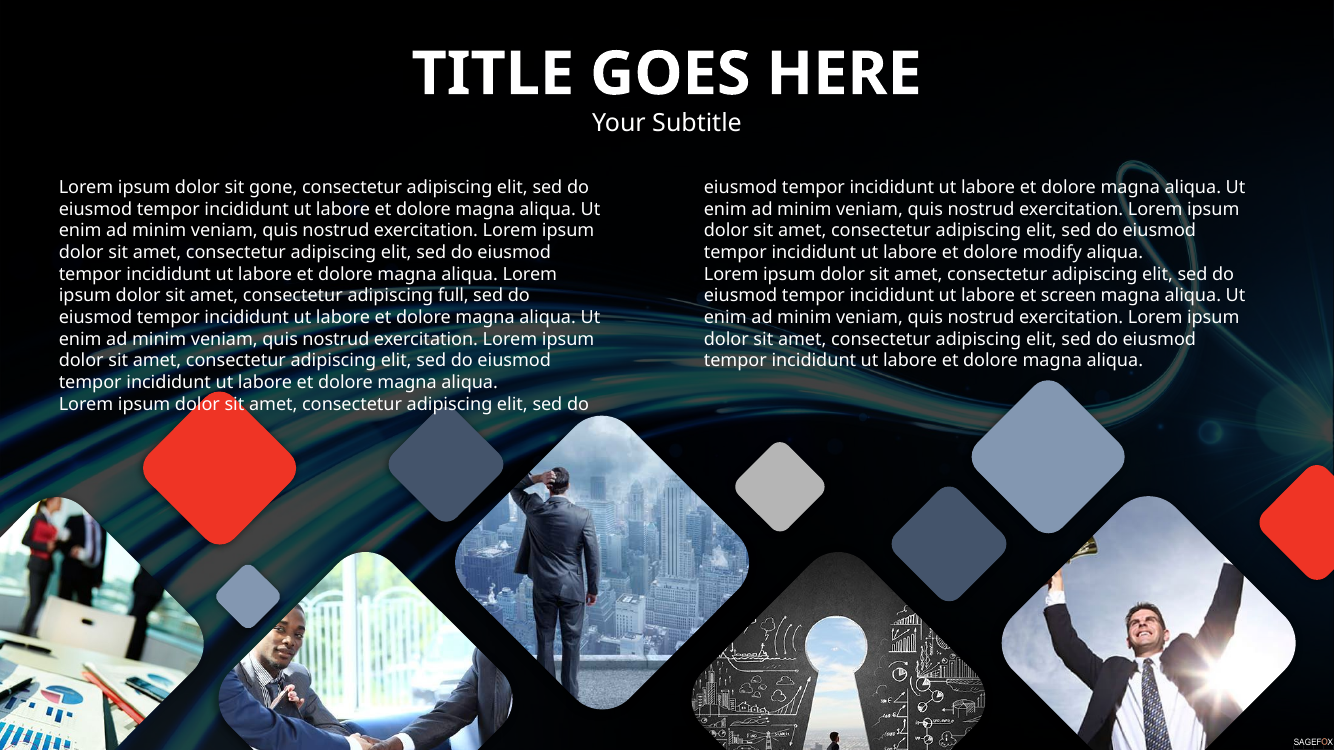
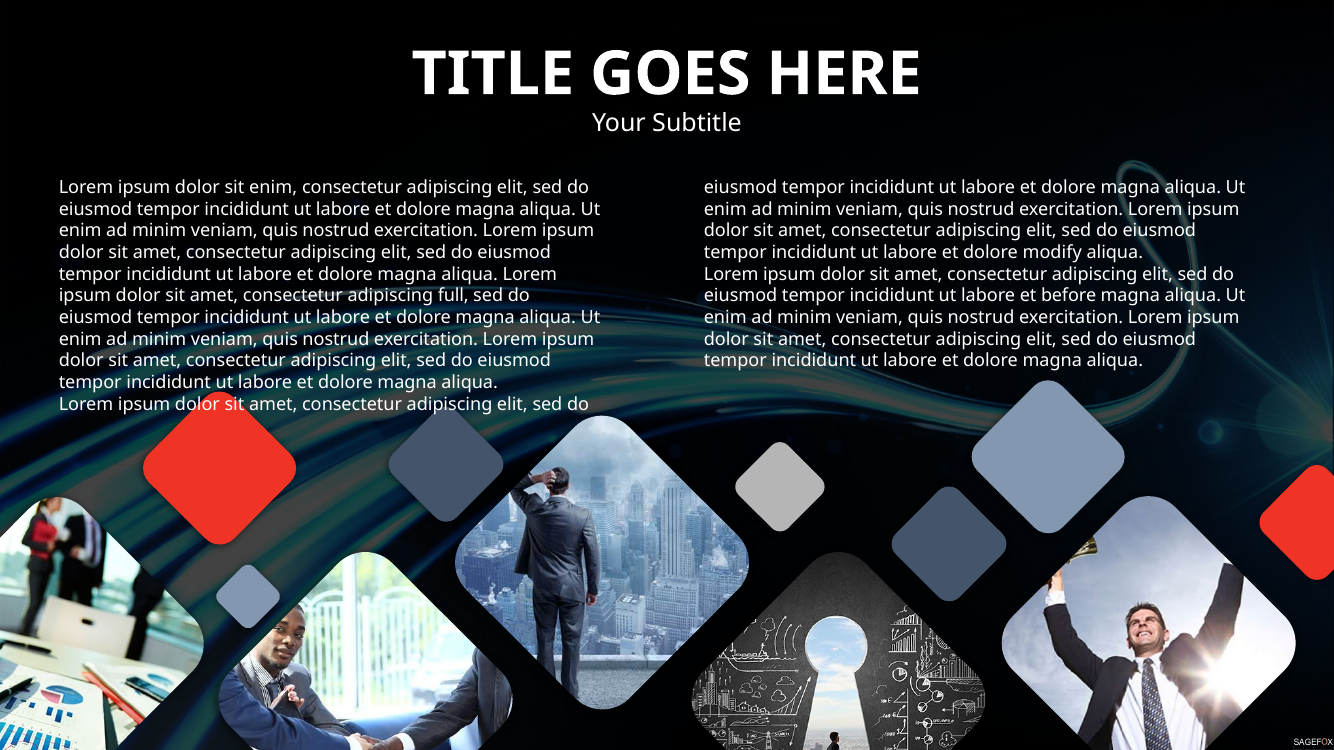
sit gone: gone -> enim (273, 188)
screen: screen -> before (1069, 296)
